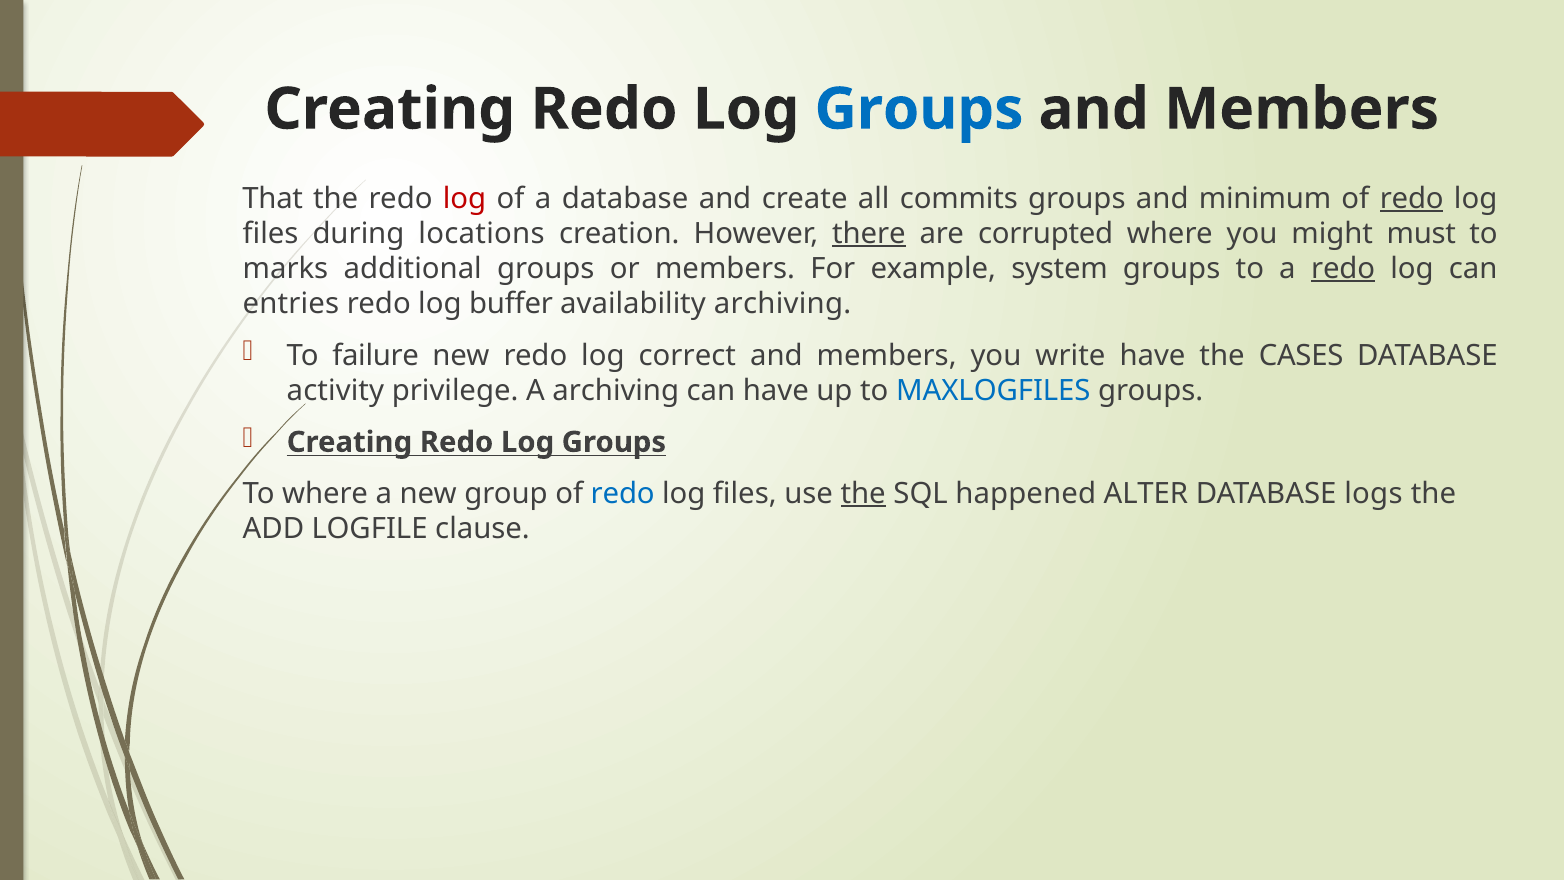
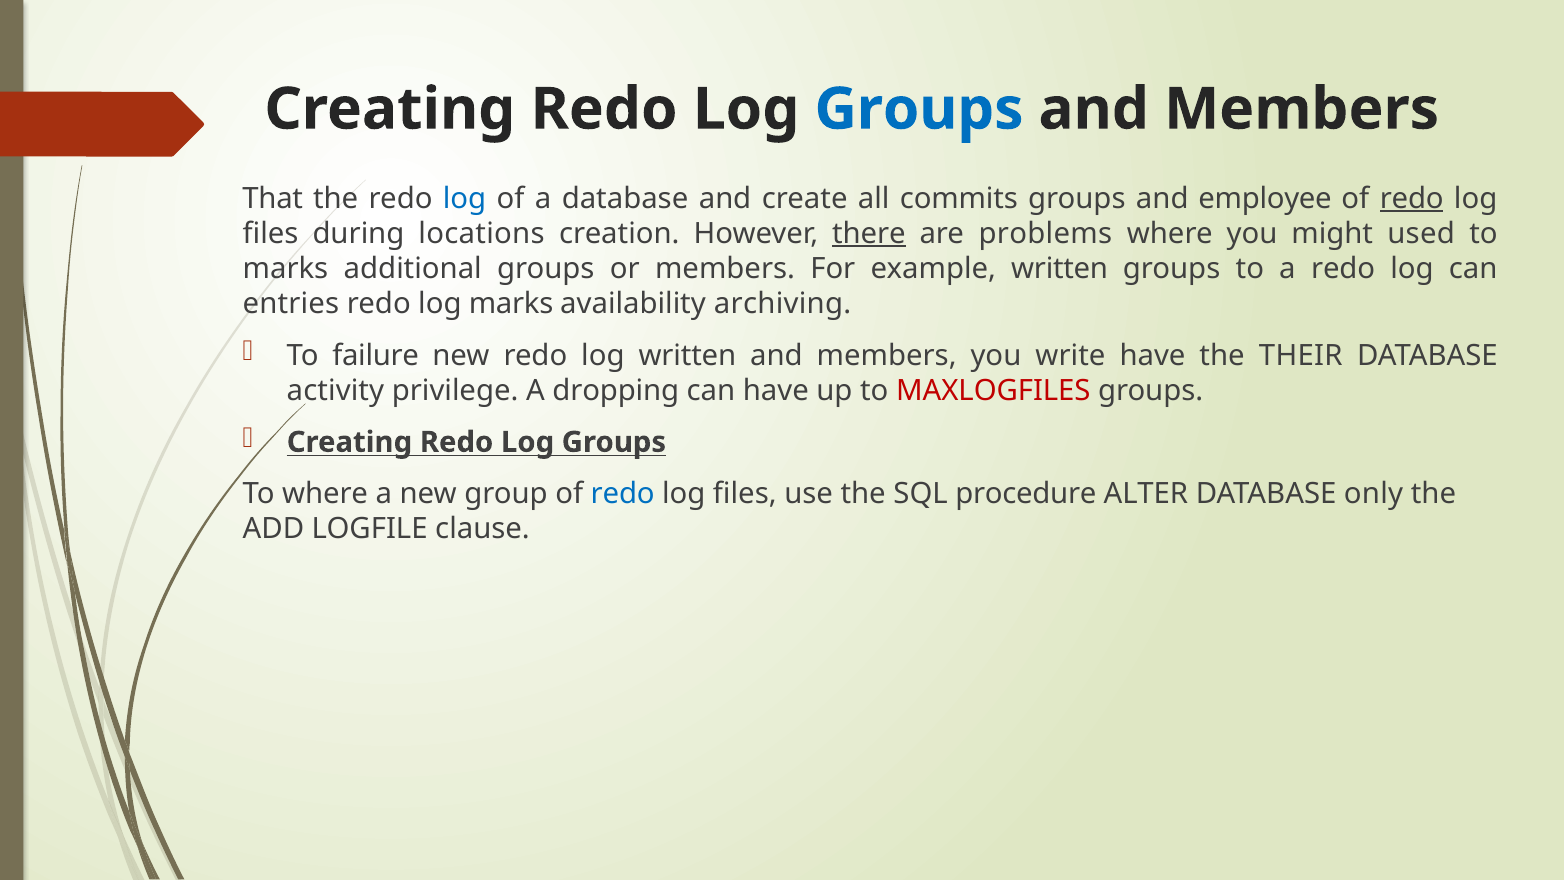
log colour: red -> blue (465, 198)
minimum: minimum -> employee (1265, 198)
corrupted: corrupted -> problems (1045, 233)
must: must -> used (1421, 233)
example system: system -> written (1060, 269)
redo underline: present -> none (1343, 269)
log buffer: buffer -> marks (511, 304)
log correct: correct -> written (687, 355)
CASES: CASES -> THEIR (1301, 355)
A archiving: archiving -> dropping (616, 391)
MAXLOGFILES colour: blue -> red (993, 391)
the underline: present -> none (863, 494)
happened: happened -> procedure (1026, 494)
logs: logs -> only (1373, 494)
